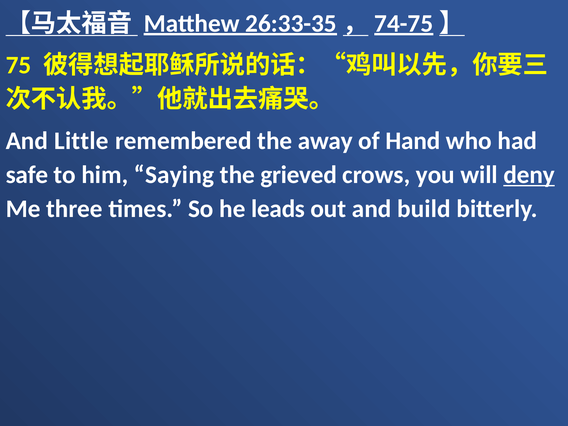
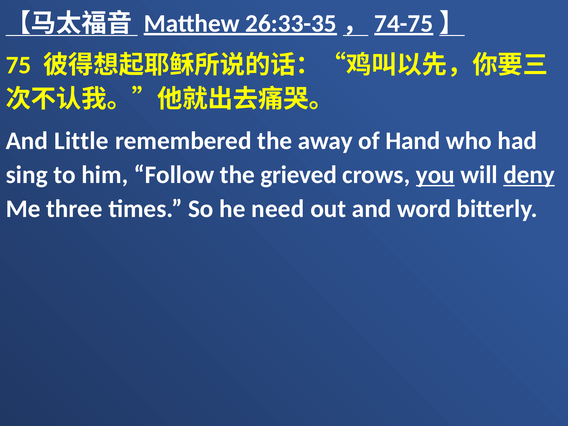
safe: safe -> sing (27, 175)
Saying: Saying -> Follow (174, 175)
you underline: none -> present (435, 175)
leads: leads -> need (278, 209)
build: build -> word (424, 209)
